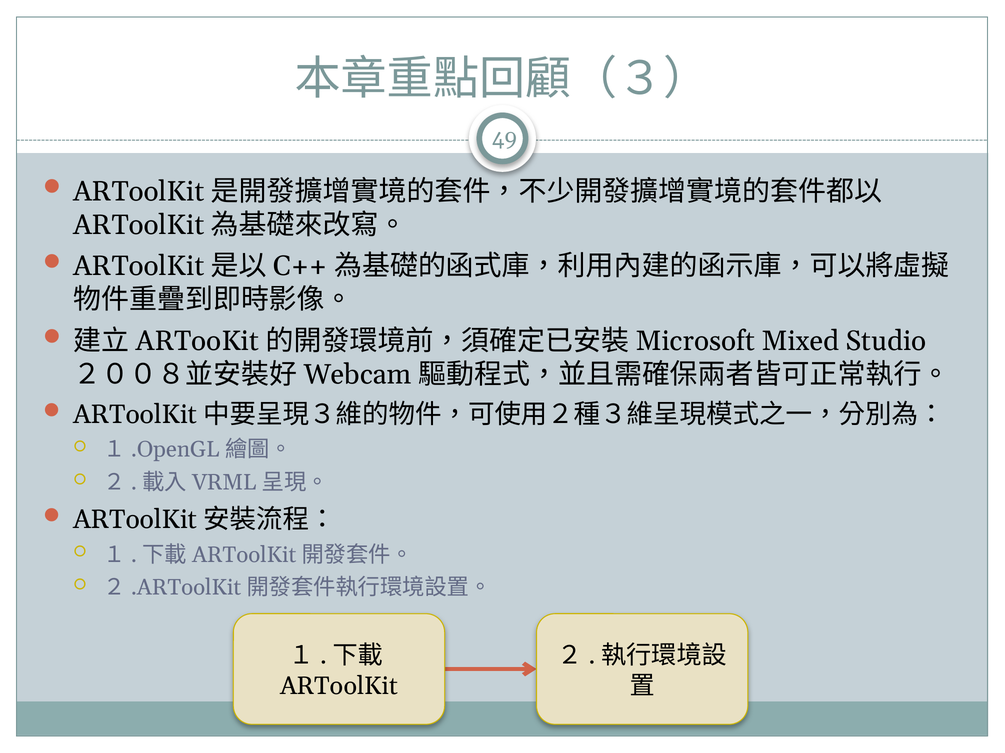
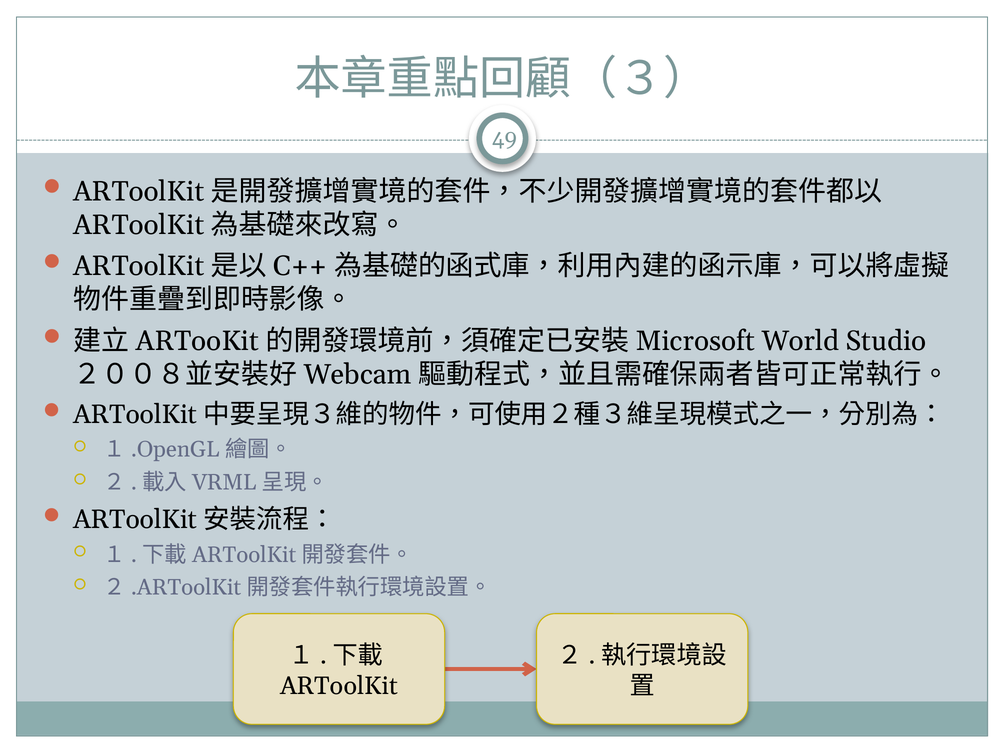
Mixed: Mixed -> World (800, 341)
